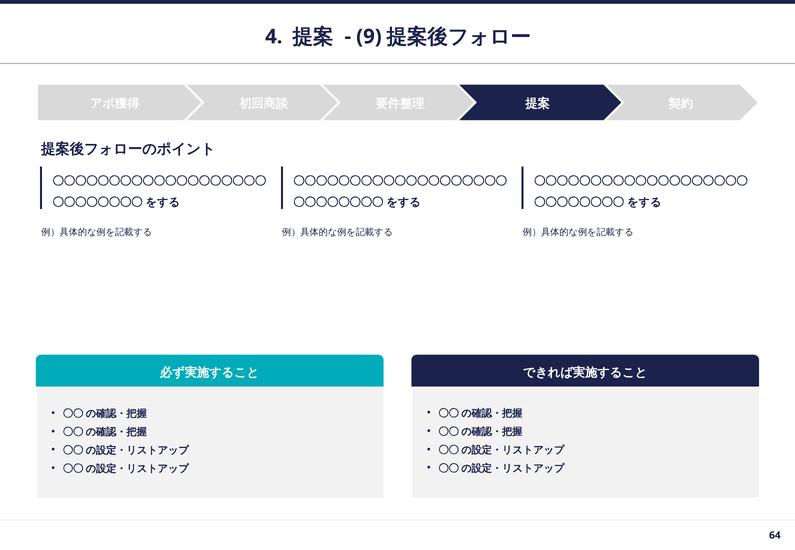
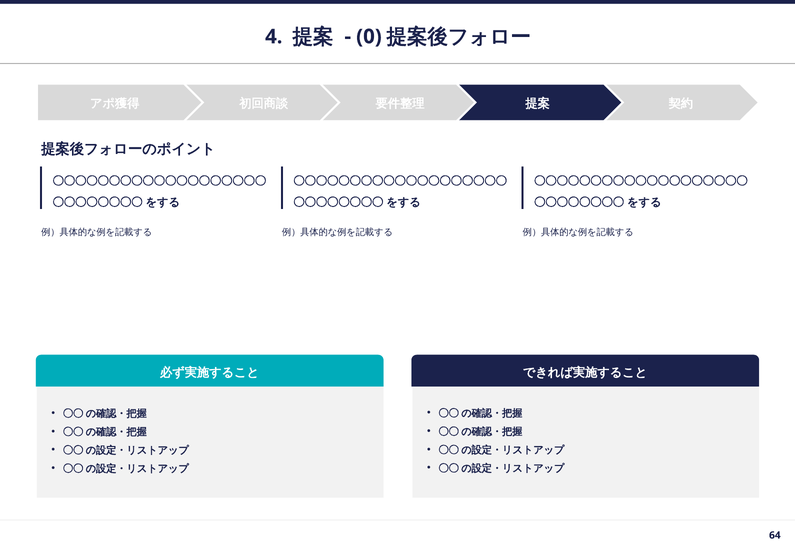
9: 9 -> 0 (369, 37)
